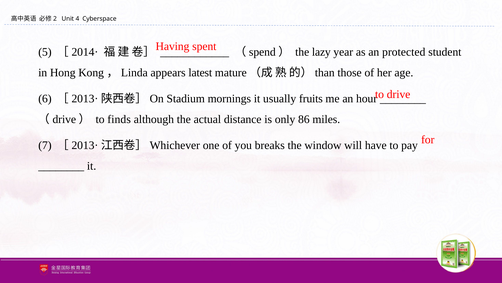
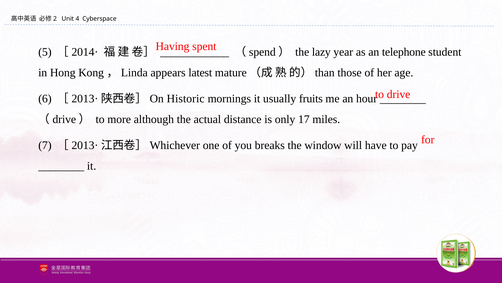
protected: protected -> telephone (404, 52)
Stadium: Stadium -> Historic (186, 98)
finds: finds -> more (119, 119)
86: 86 -> 17 (304, 119)
